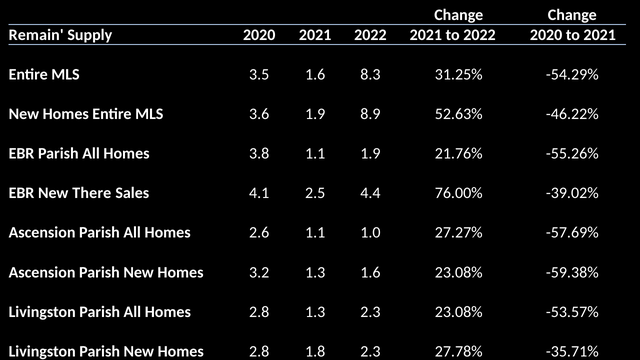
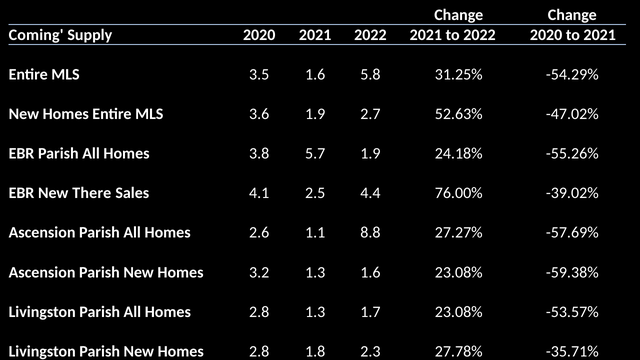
Remain: Remain -> Coming (36, 35)
8.3: 8.3 -> 5.8 (370, 74)
8.9: 8.9 -> 2.7 (370, 114)
-46.22%: -46.22% -> -47.02% (572, 114)
3.8 1.1: 1.1 -> 5.7 (315, 154)
21.76%: 21.76% -> 24.18% (459, 154)
1.0: 1.0 -> 8.8 (370, 233)
1.3 2.3: 2.3 -> 1.7 (370, 312)
